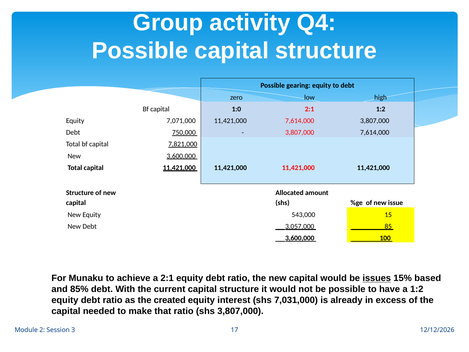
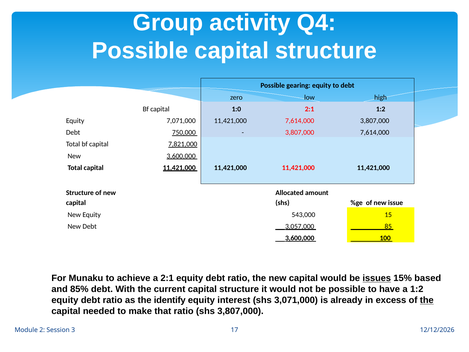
created: created -> identify (170, 300)
7,031,000: 7,031,000 -> 3,071,000 (296, 300)
the underline: none -> present (427, 300)
